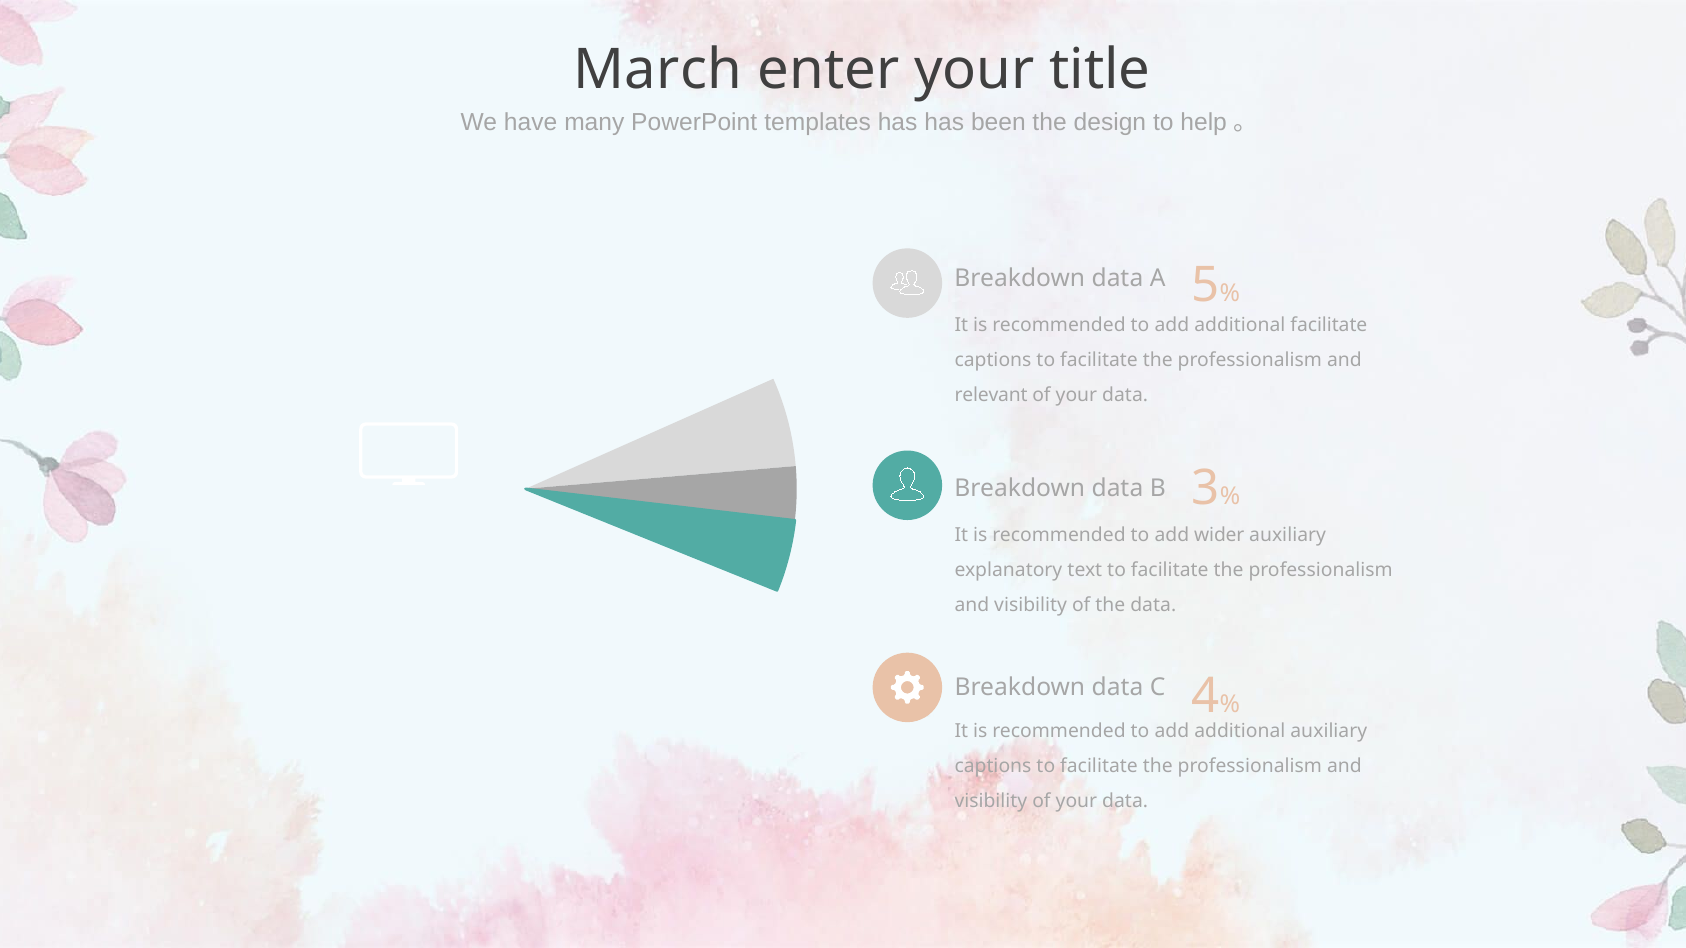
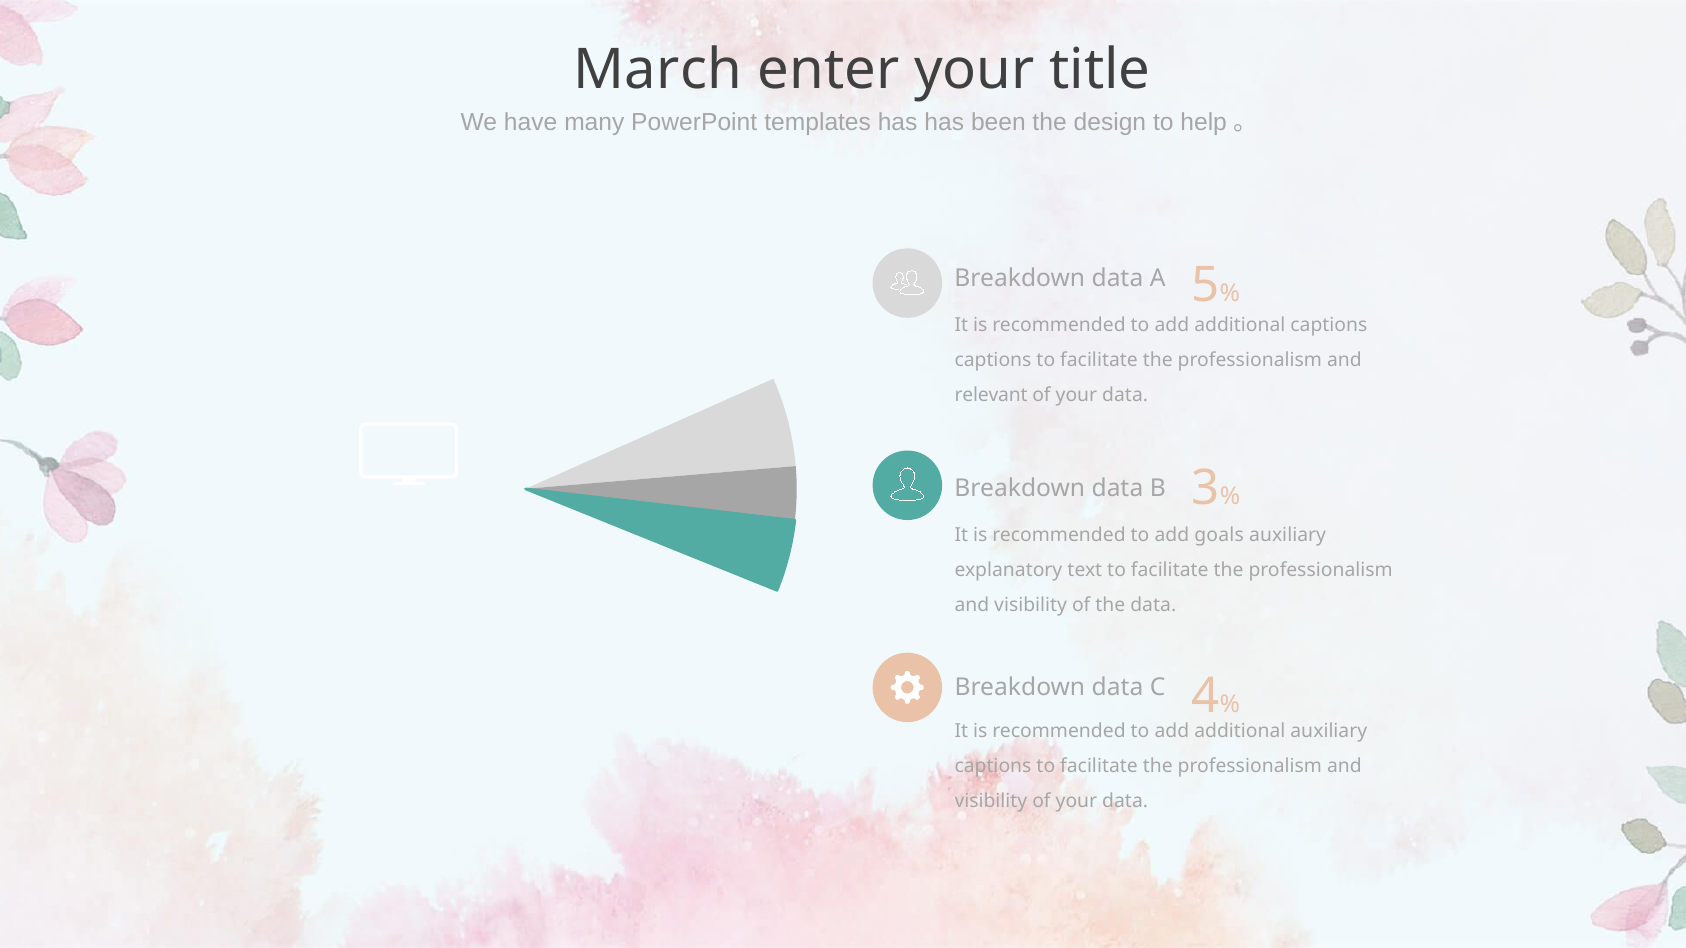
additional facilitate: facilitate -> captions (1329, 326)
wider: wider -> goals (1219, 535)
